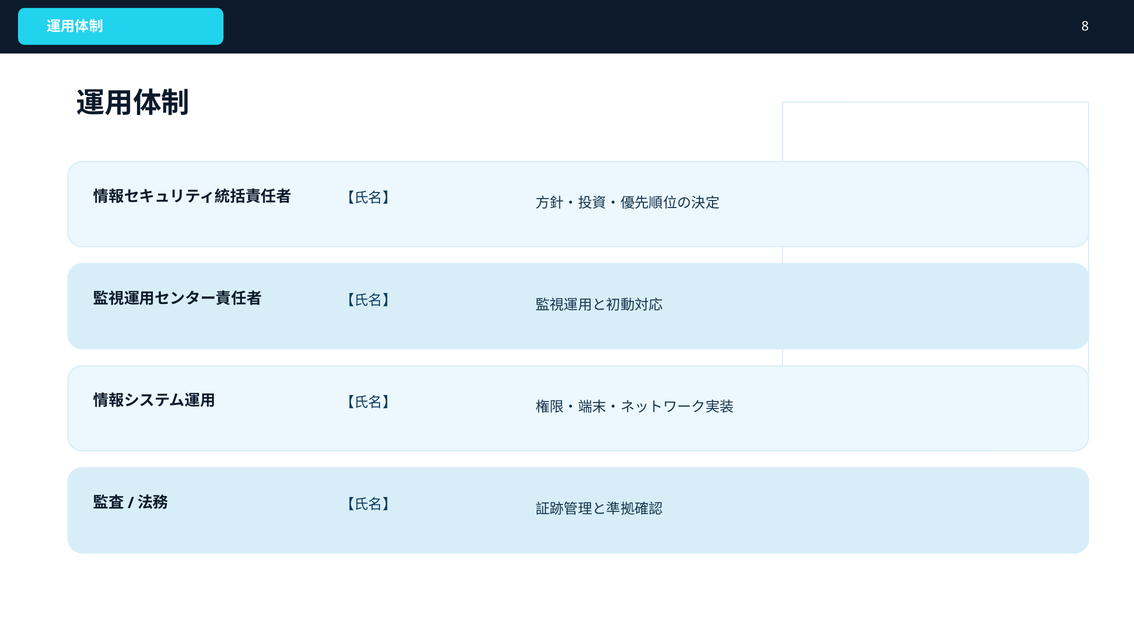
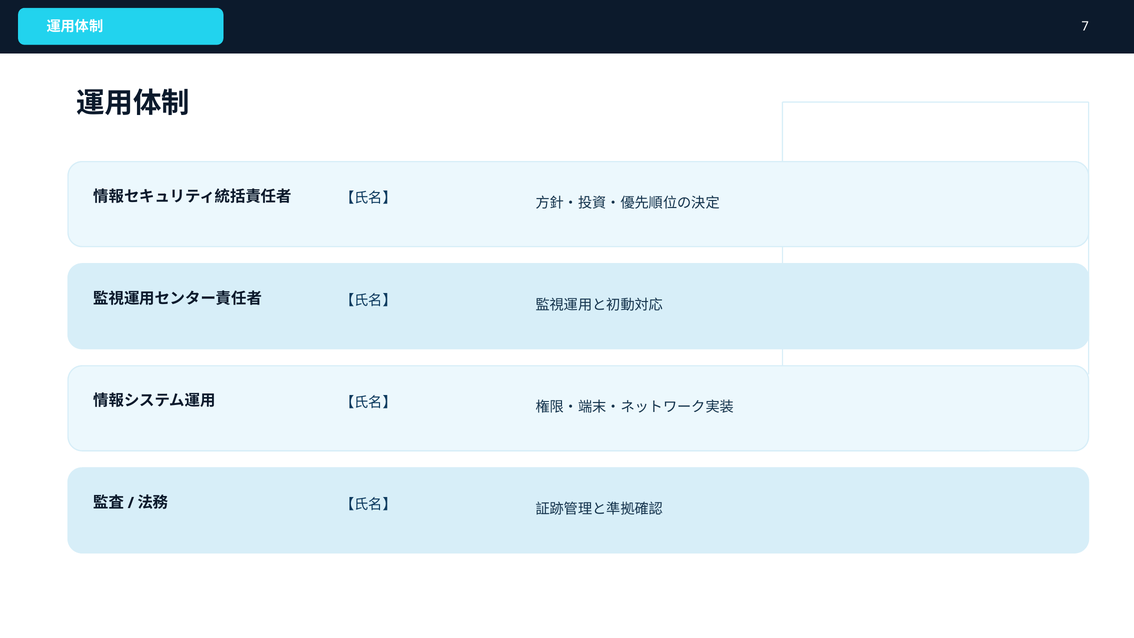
8: 8 -> 7 (1085, 26)
